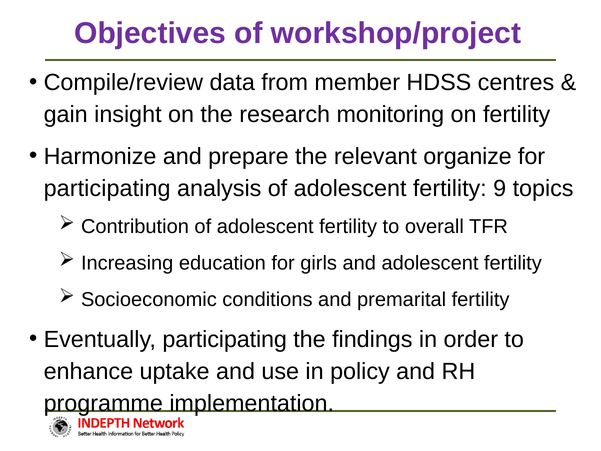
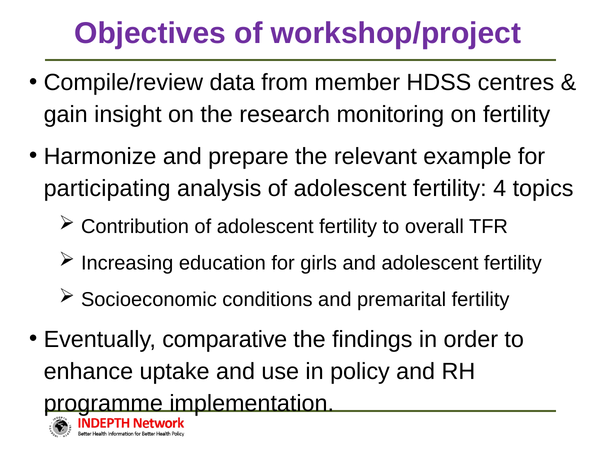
organize: organize -> example (467, 156)
9: 9 -> 4 (500, 188)
Eventually participating: participating -> comparative (225, 339)
